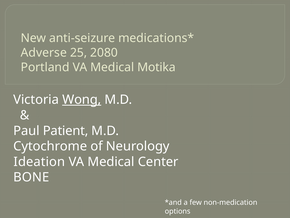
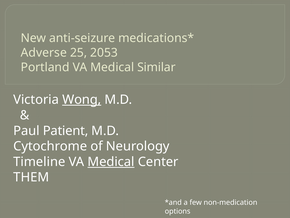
2080: 2080 -> 2053 (104, 53)
Motika: Motika -> Similar (156, 67)
Ideation: Ideation -> Timeline (39, 161)
Medical underline: none -> present (111, 161)
BONE: BONE -> THEM (31, 177)
